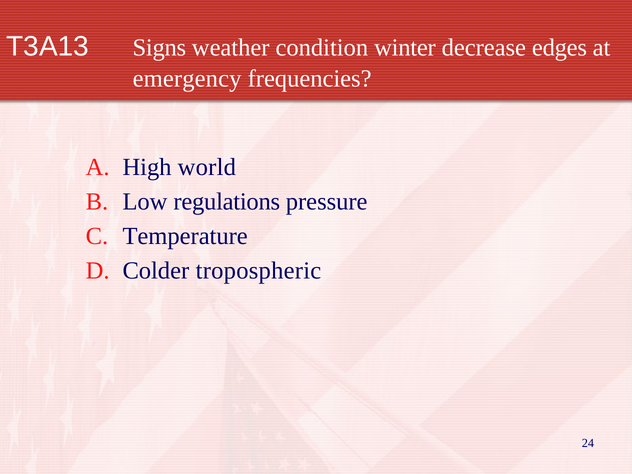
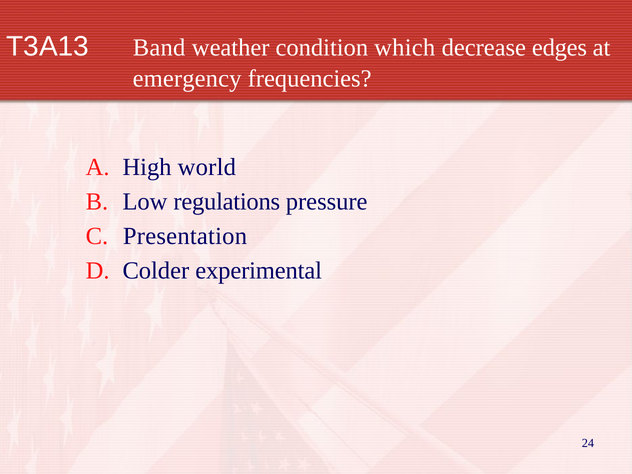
Signs: Signs -> Band (159, 48)
winter: winter -> which (405, 48)
Temperature: Temperature -> Presentation (185, 236)
tropospheric: tropospheric -> experimental (259, 270)
